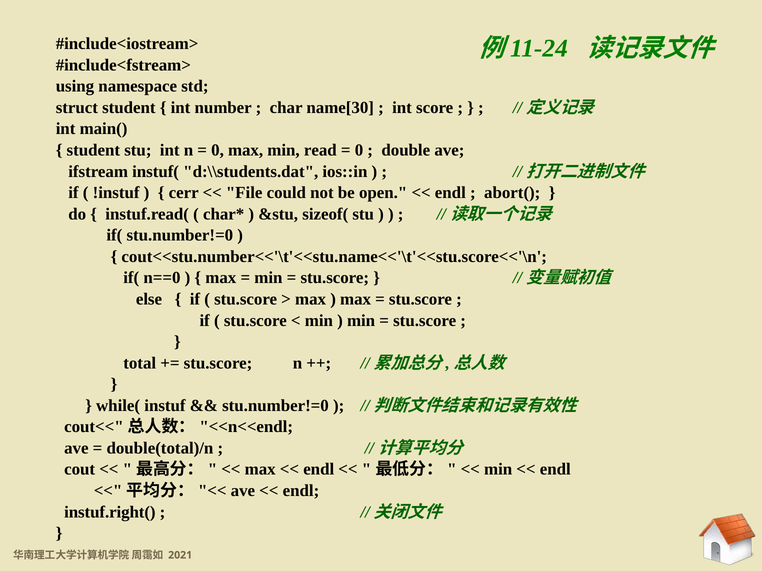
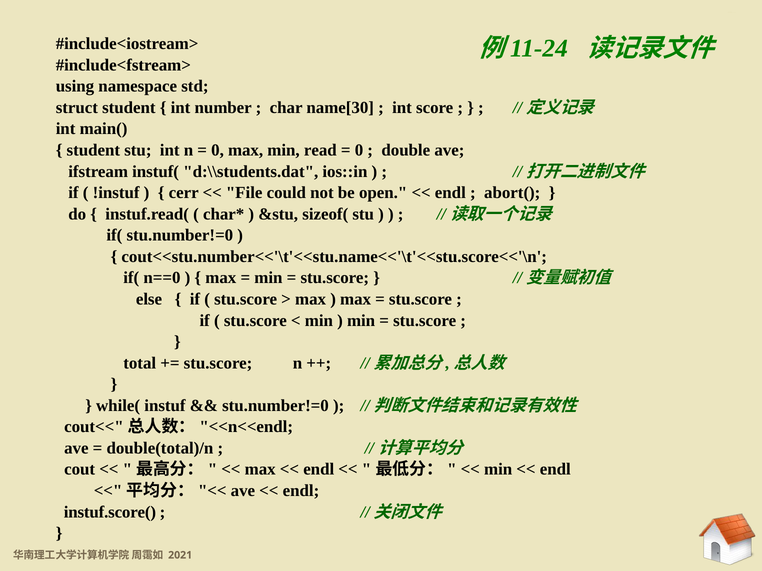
instuf.right(: instuf.right( -> instuf.score( (110, 512)
